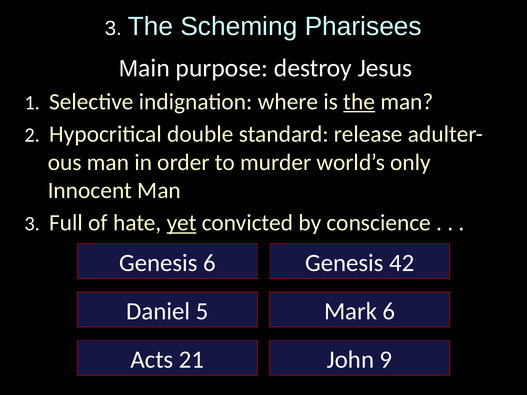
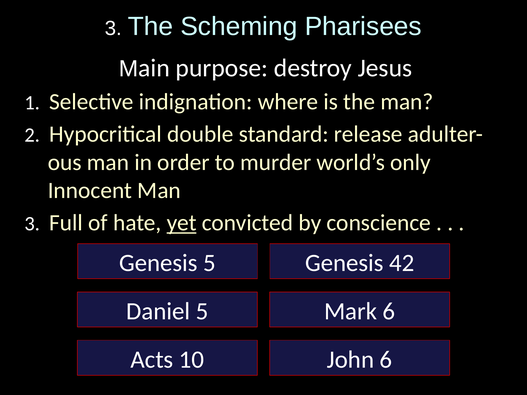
the underline: present -> none (359, 102)
Genesis 6: 6 -> 5 (210, 263)
21: 21 -> 10 (192, 360)
John 9: 9 -> 6 (386, 360)
